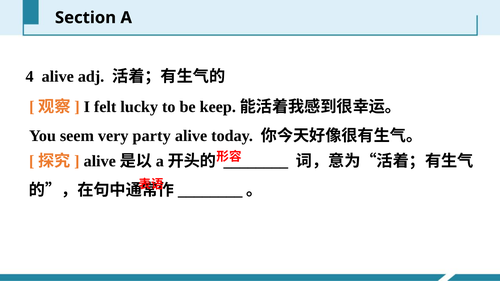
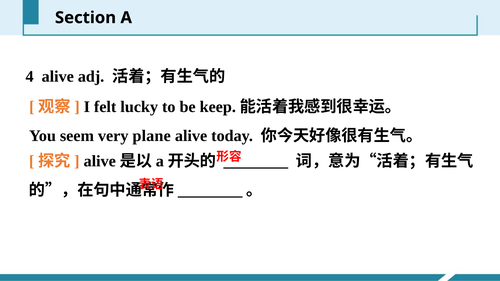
party: party -> plane (152, 136)
